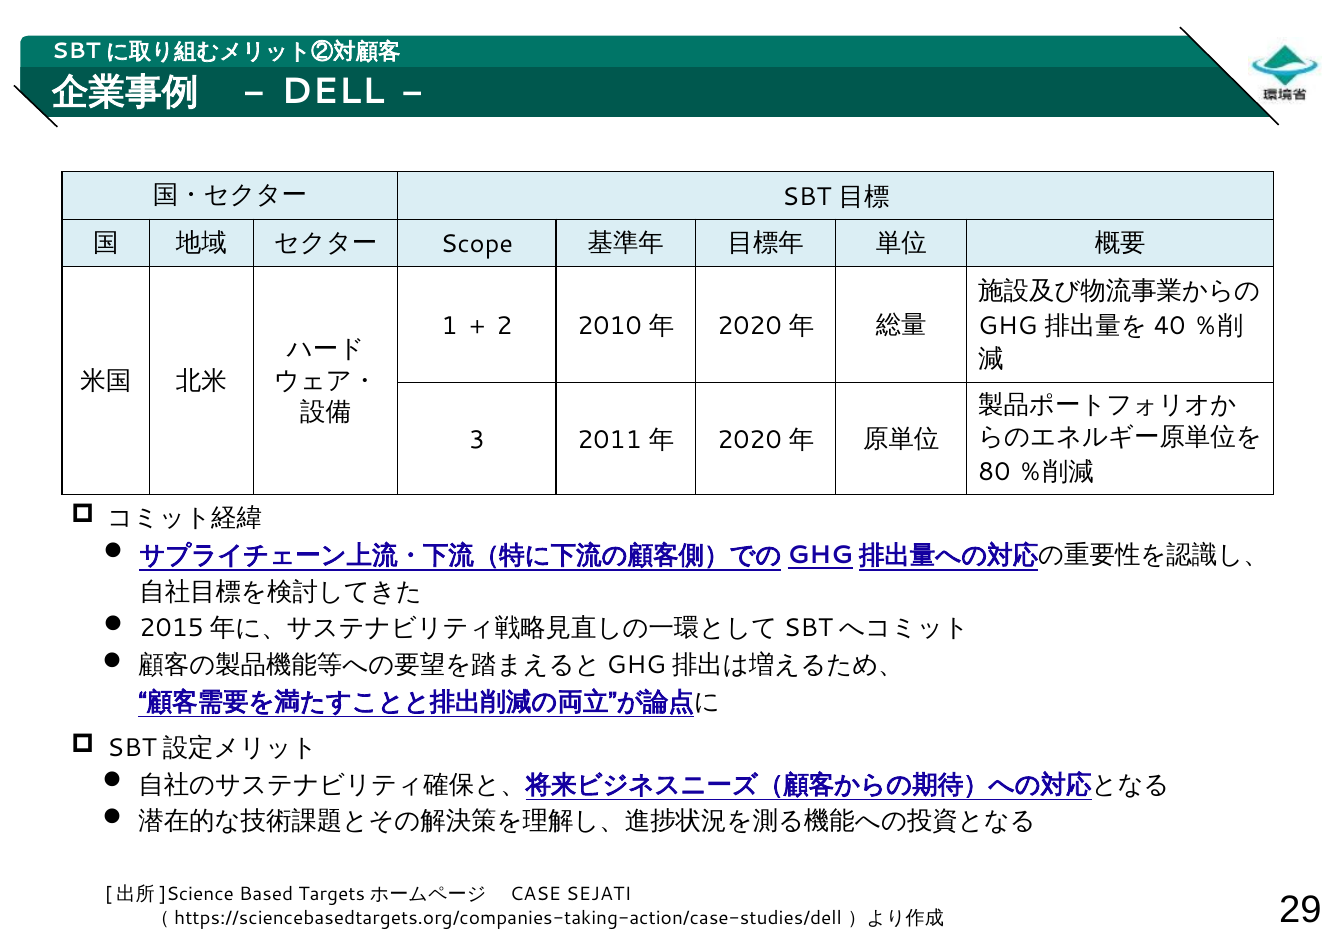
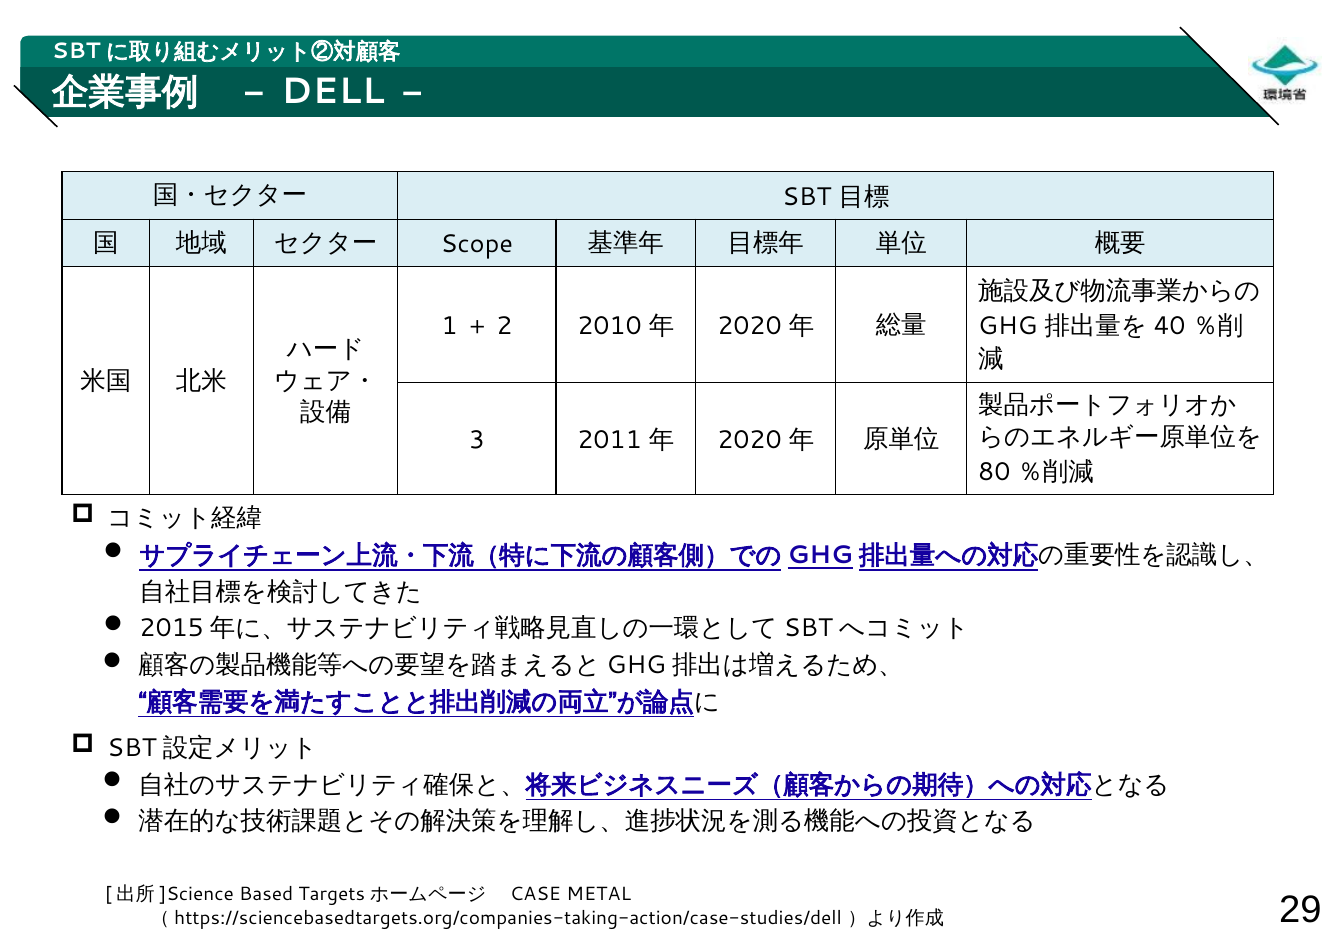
SEJATI: SEJATI -> METAL (599, 894)
